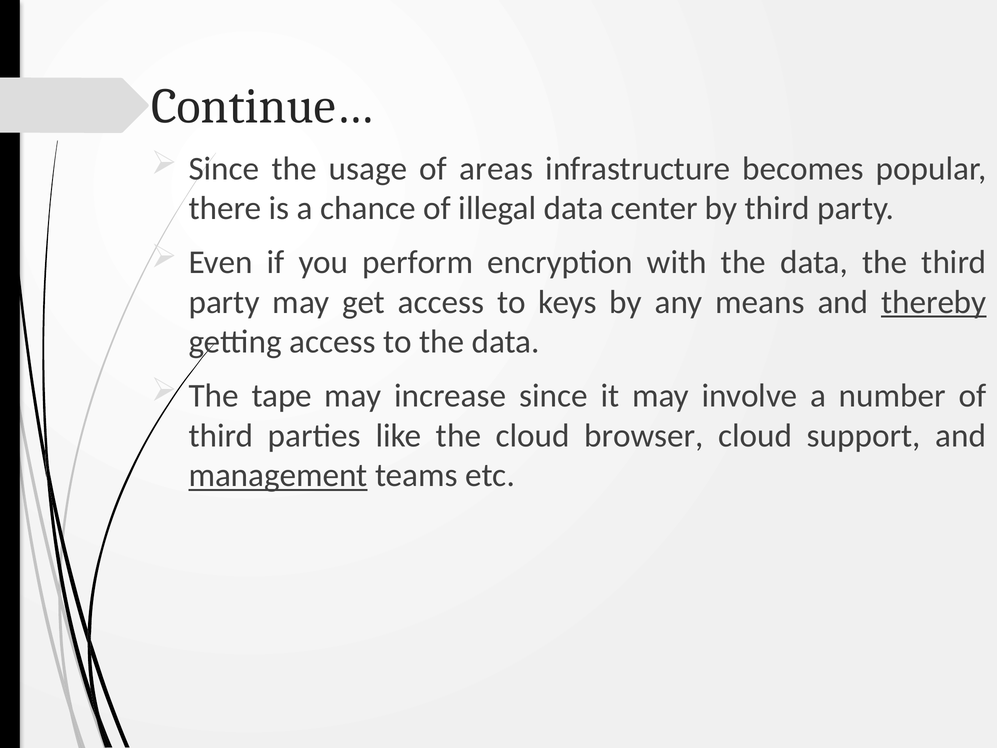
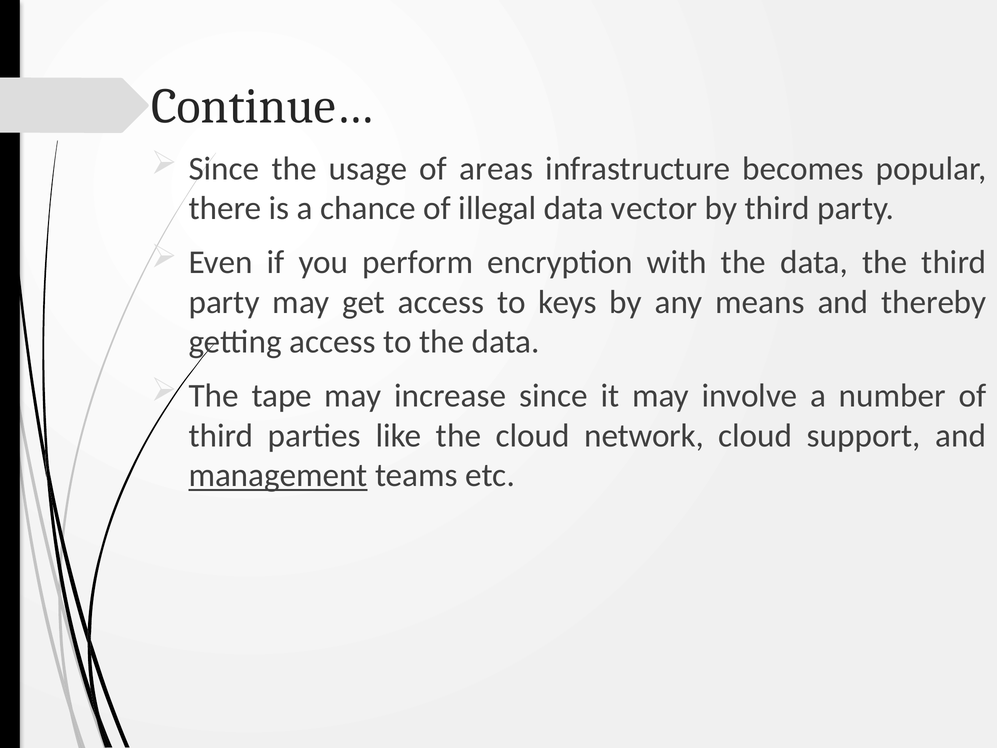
center: center -> vector (654, 208)
thereby underline: present -> none (934, 302)
browser: browser -> network (644, 435)
